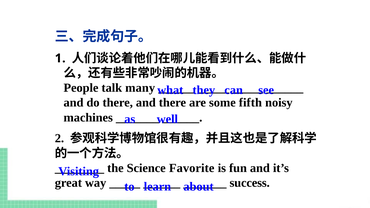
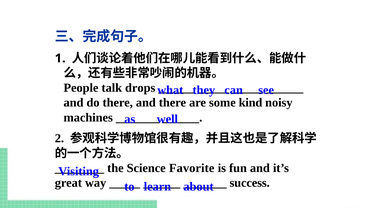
many: many -> drops (140, 88)
fifth: fifth -> kind (251, 103)
